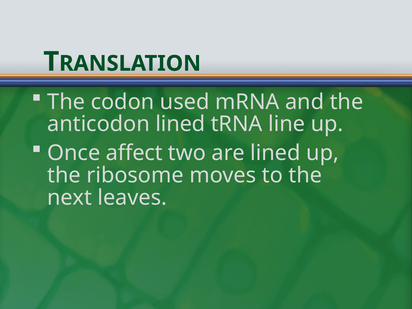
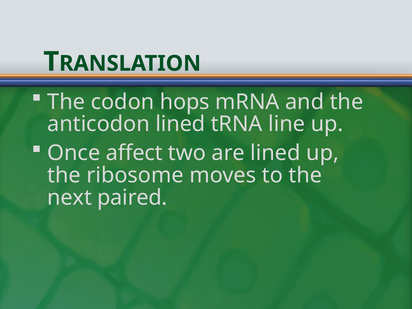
used: used -> hops (185, 102)
leaves: leaves -> paired (132, 198)
